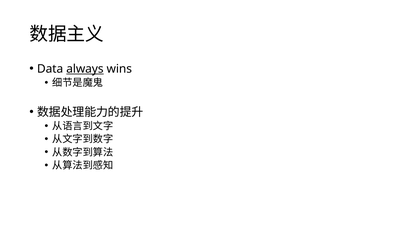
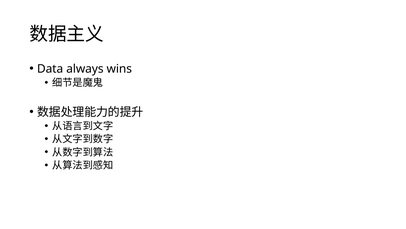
always underline: present -> none (85, 69)
